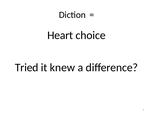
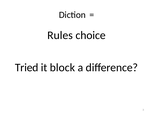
Heart: Heart -> Rules (60, 35)
knew: knew -> block (62, 67)
